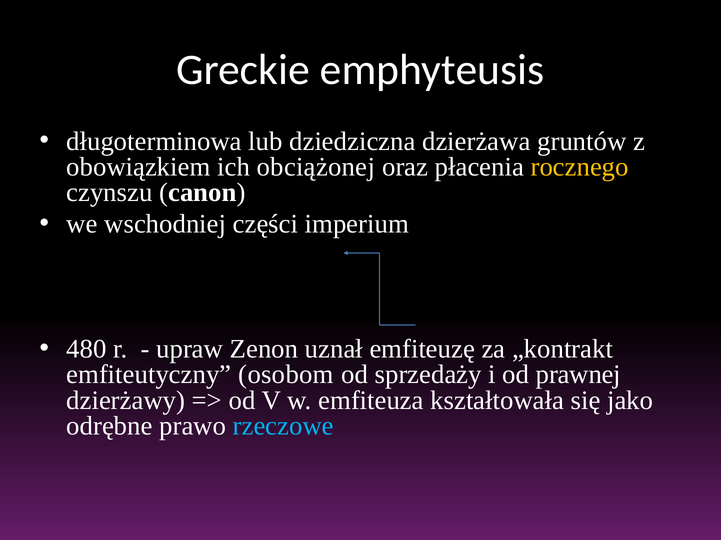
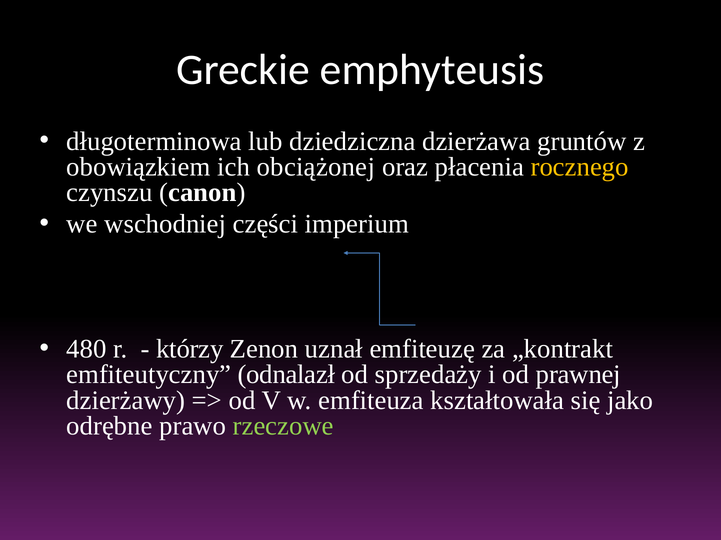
upraw: upraw -> którzy (190, 349)
osobom: osobom -> odnalazł (286, 375)
rzeczowe colour: light blue -> light green (283, 427)
